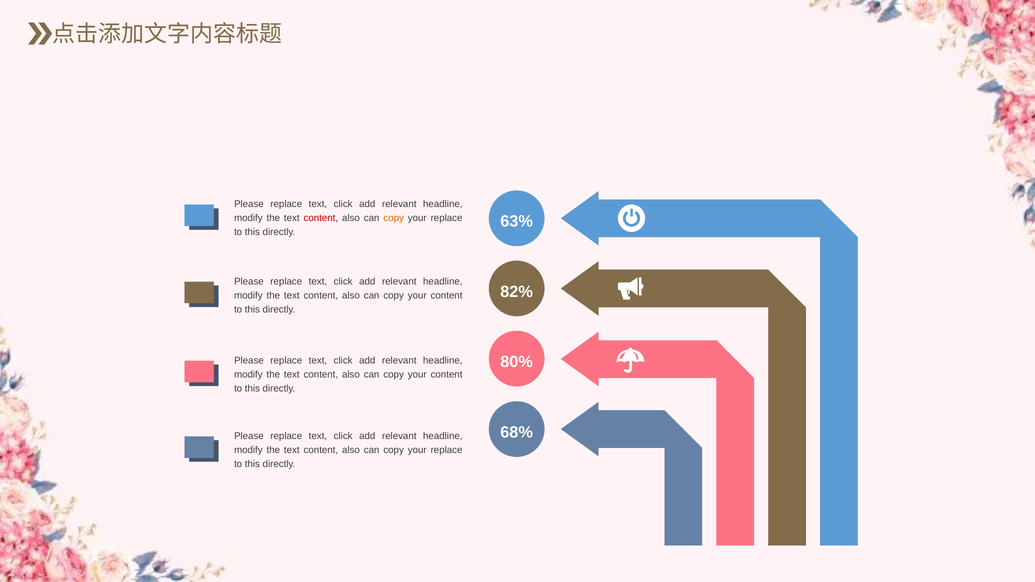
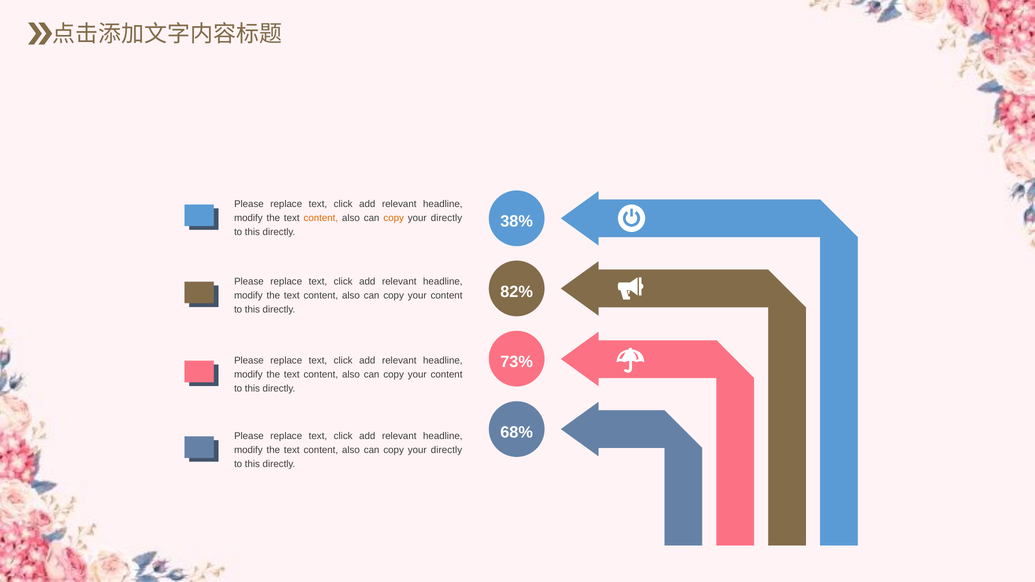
content colour: red -> orange (321, 218)
replace: replace -> directly (446, 218)
63%: 63% -> 38% (517, 222)
80%: 80% -> 73% (517, 362)
replace: replace -> directly (446, 450)
